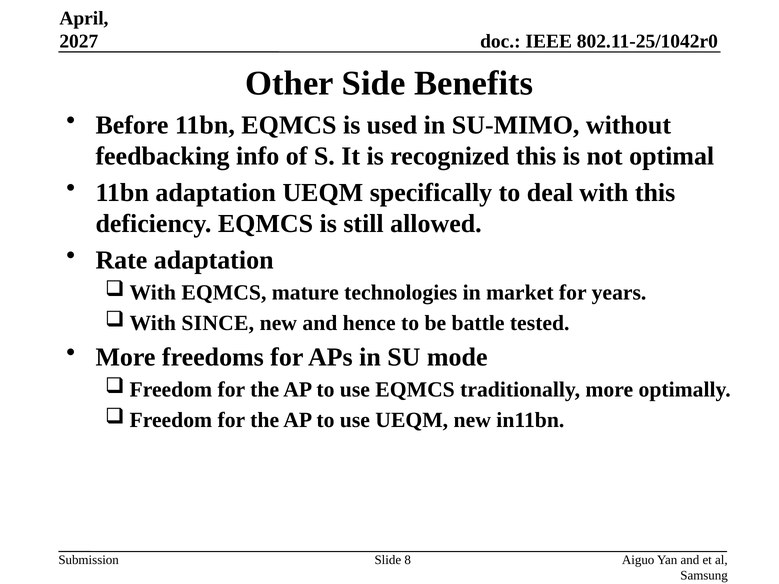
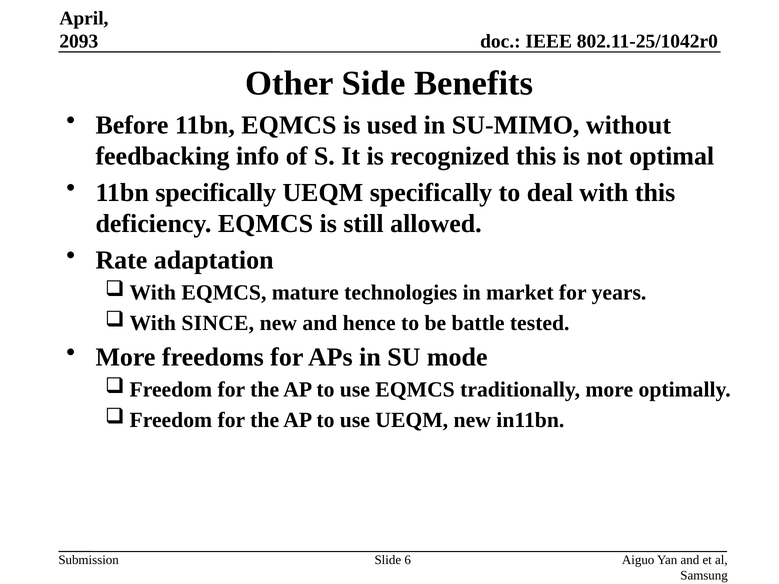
2027: 2027 -> 2093 (79, 42)
11bn adaptation: adaptation -> specifically (216, 193)
8: 8 -> 6 (408, 560)
